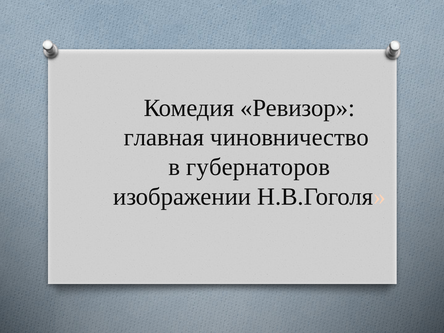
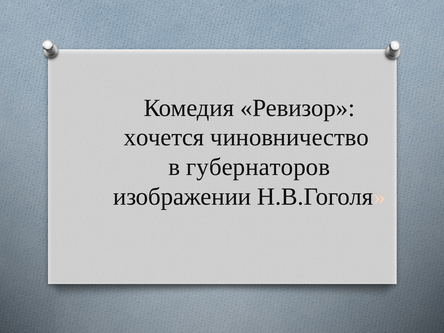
главная: главная -> хочется (164, 137)
